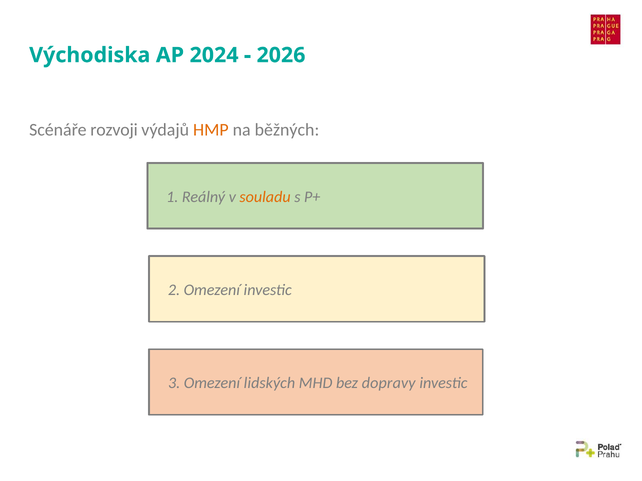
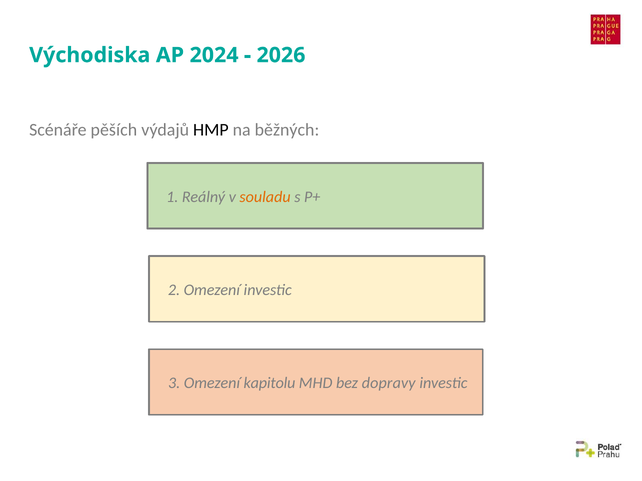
rozvoji: rozvoji -> pěších (114, 130)
HMP colour: orange -> black (211, 130)
lidských: lidských -> kapitolu (270, 384)
